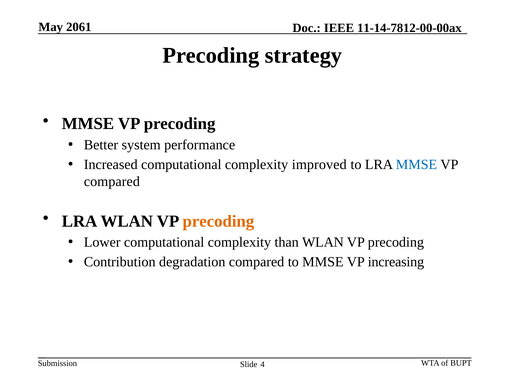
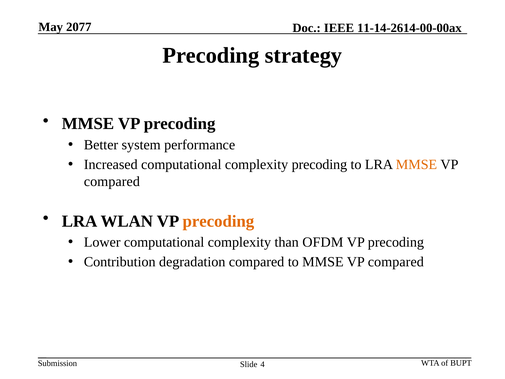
2061: 2061 -> 2077 (79, 27)
11-14-7812-00-00ax: 11-14-7812-00-00ax -> 11-14-2614-00-00ax (409, 28)
complexity improved: improved -> precoding (319, 164)
MMSE colour: blue -> orange (416, 164)
than WLAN: WLAN -> OFDM (323, 242)
to MMSE VP increasing: increasing -> compared (396, 262)
